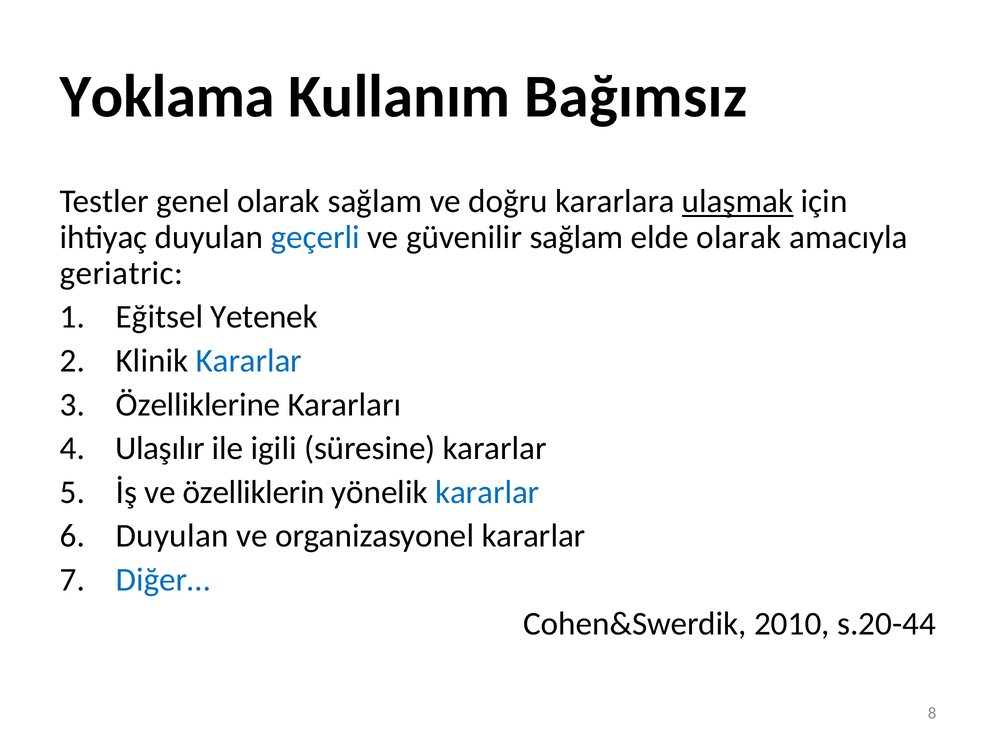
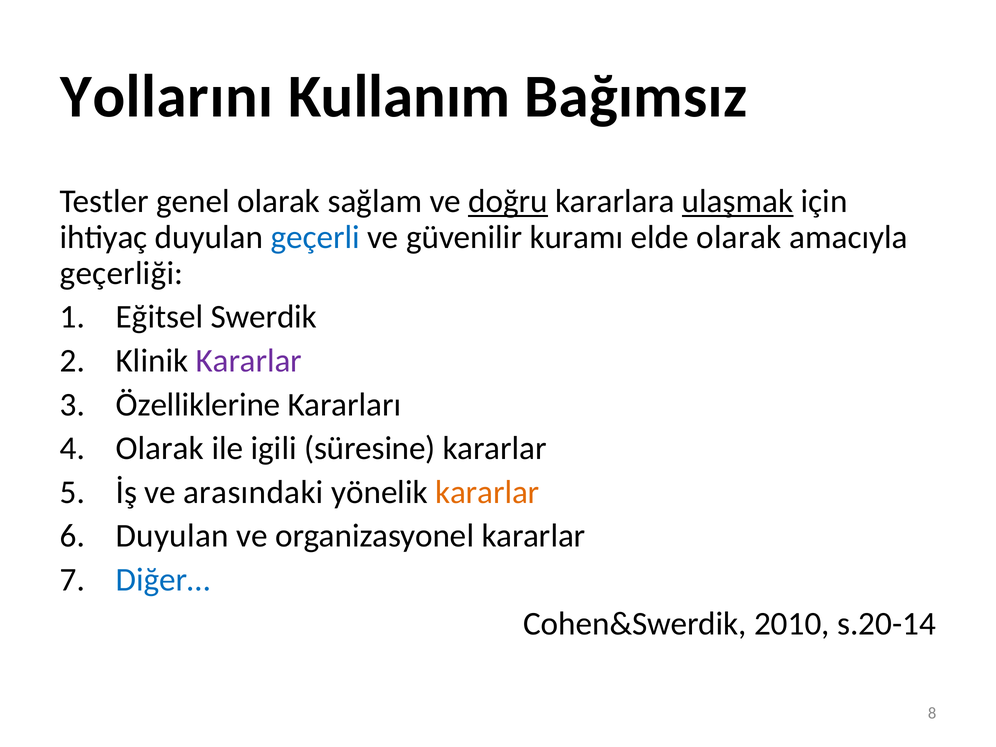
Yoklama: Yoklama -> Yollarını (167, 96)
doğru underline: none -> present (508, 202)
güvenilir sağlam: sağlam -> kuramı (576, 237)
geriatric: geriatric -> geçerliği (122, 273)
Yetenek: Yetenek -> Swerdik (264, 317)
Kararlar colour: blue -> purple (249, 361)
Ulaşılır: Ulaşılır -> Olarak (160, 448)
özelliklerin: özelliklerin -> arasındaki (253, 492)
kararlar colour: blue -> orange (487, 492)
s.20-44: s.20-44 -> s.20-14 (886, 624)
